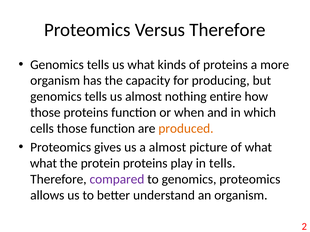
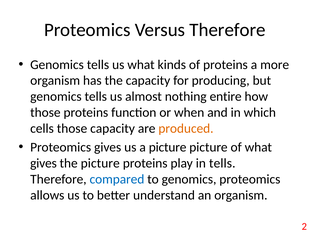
those function: function -> capacity (113, 129)
a almost: almost -> picture (168, 148)
what: what -> gives (43, 164)
the protein: protein -> picture (100, 164)
compared colour: purple -> blue (117, 180)
